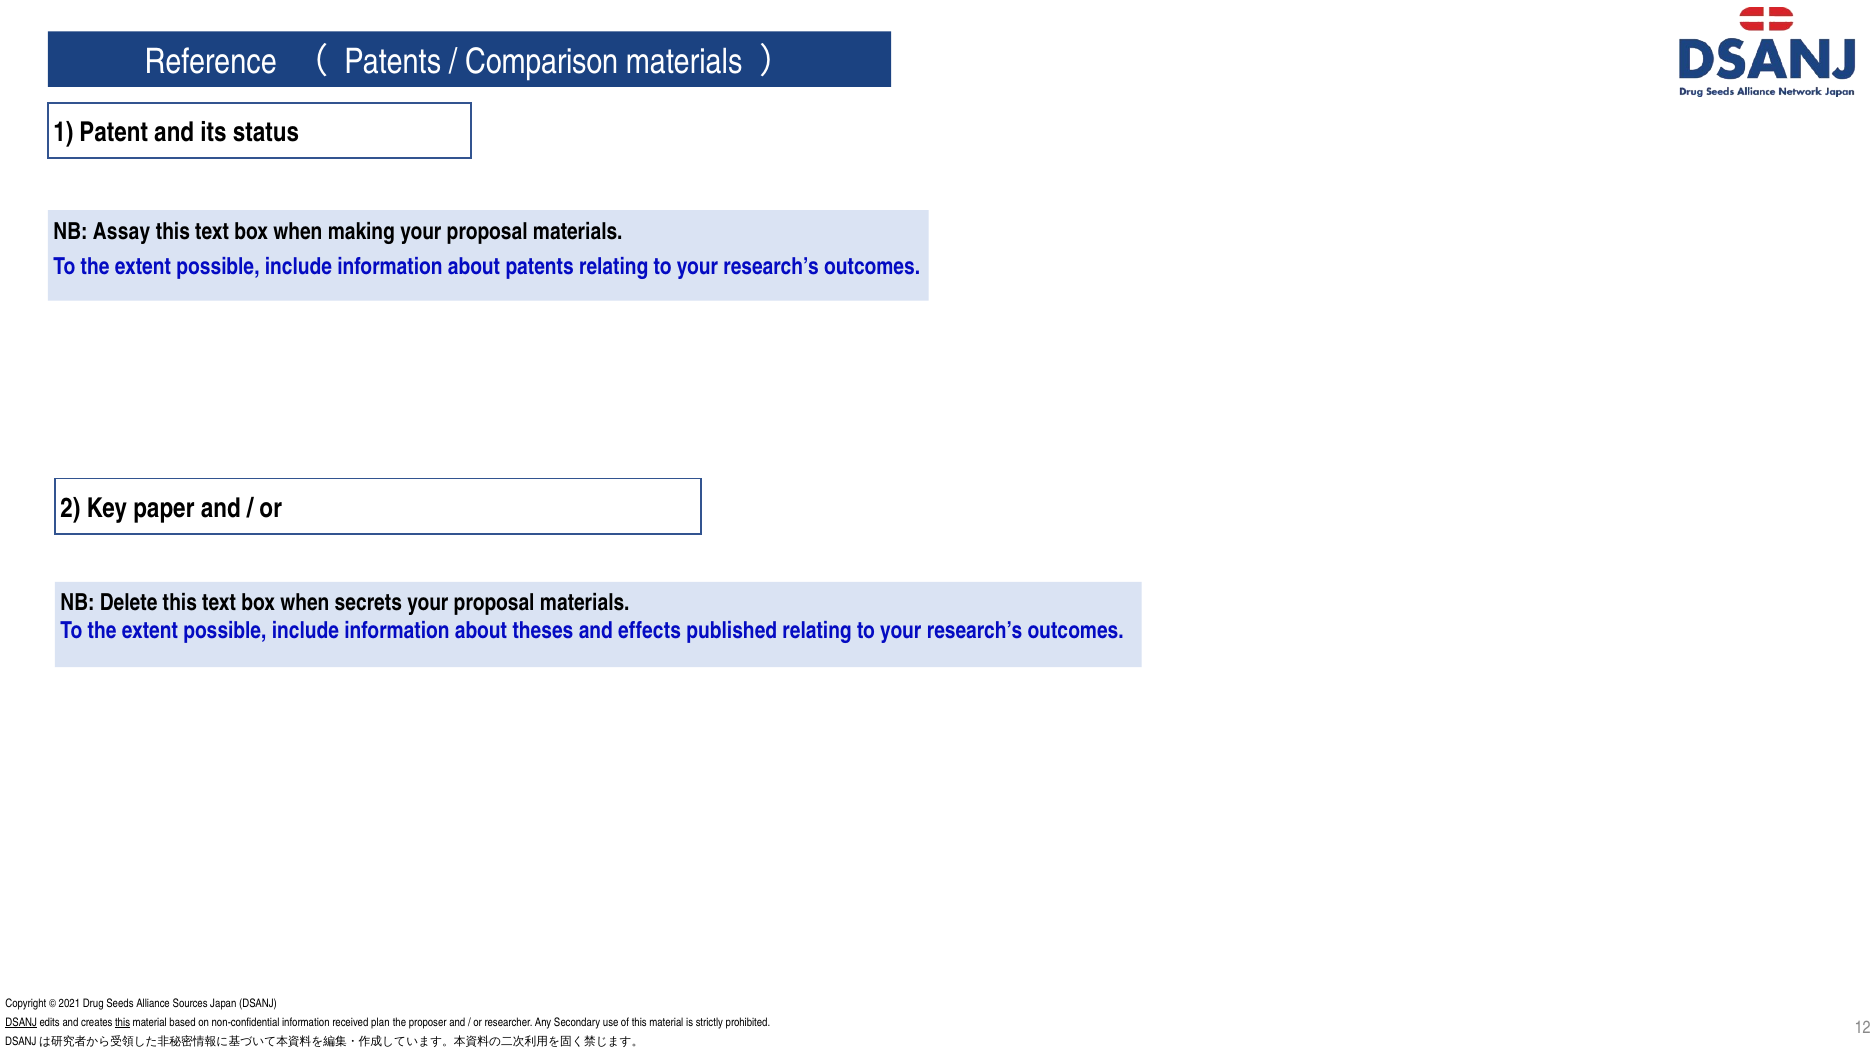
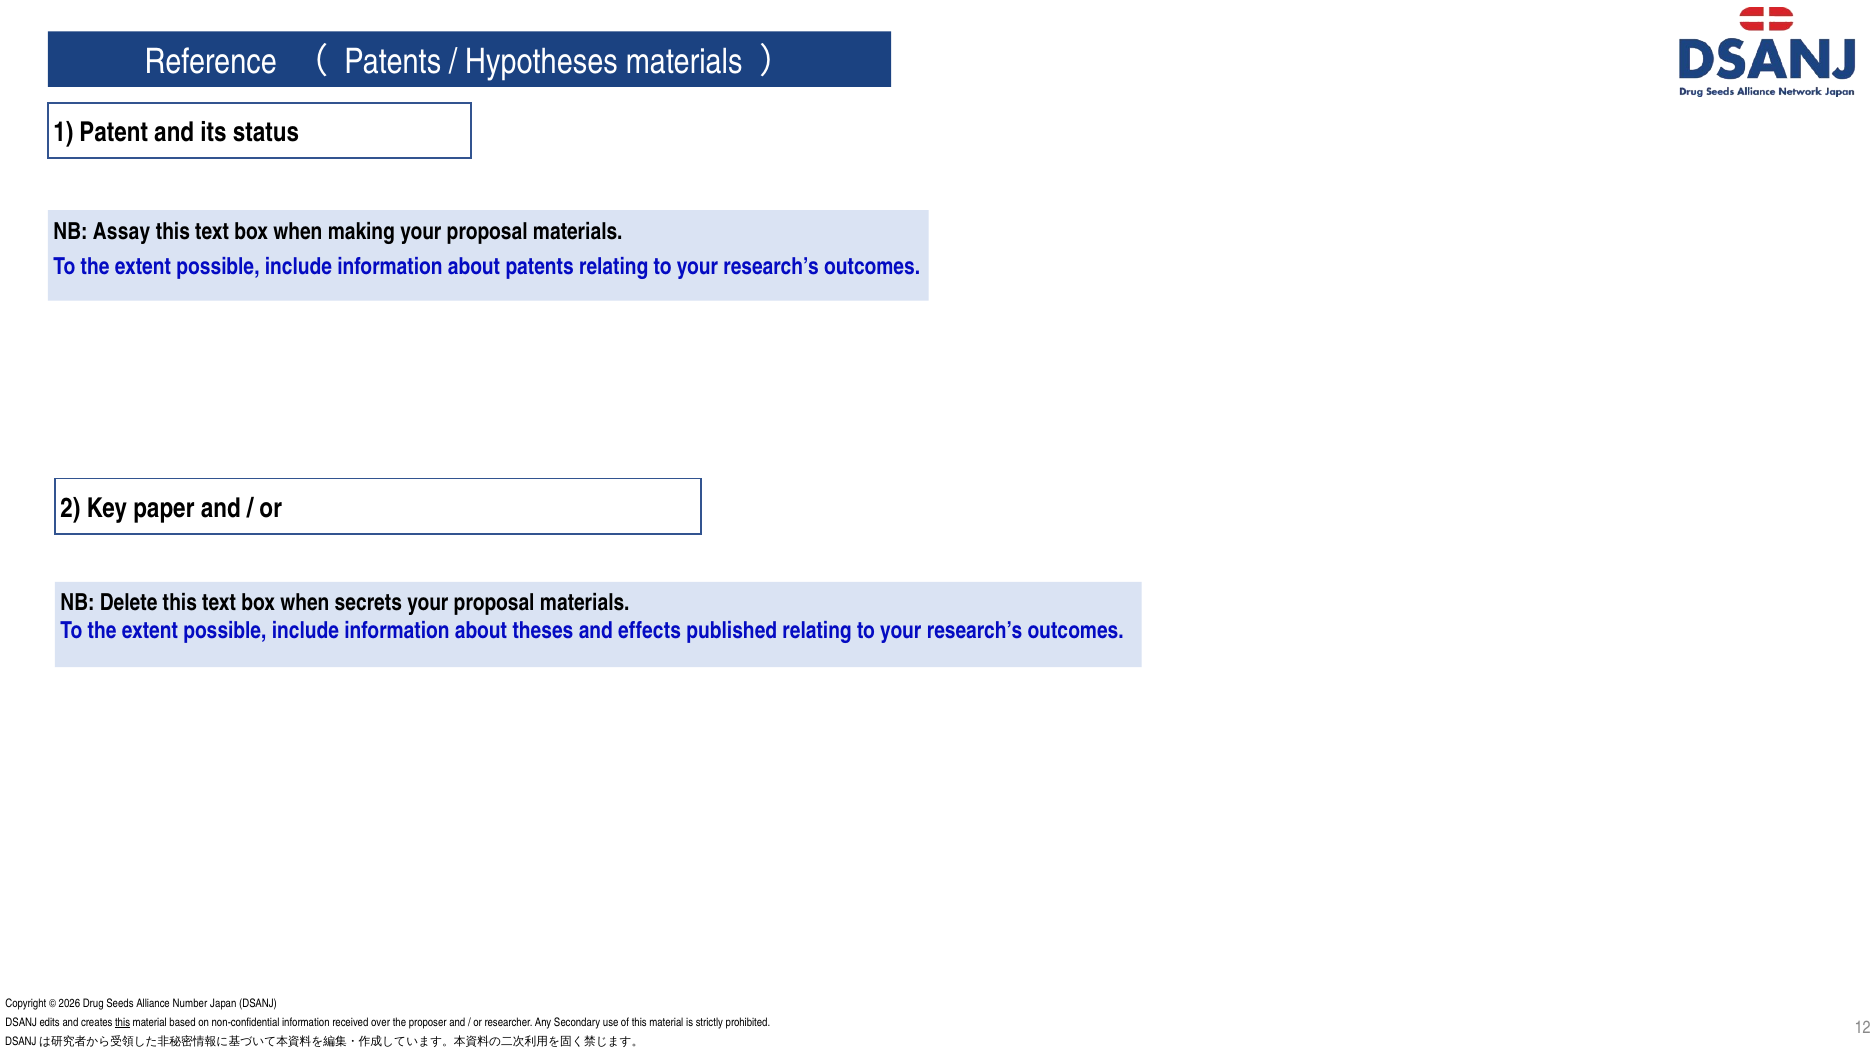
Comparison: Comparison -> Hypotheses (542, 62)
2021: 2021 -> 2026 (69, 1004)
Sources: Sources -> Number (190, 1004)
DSANJ underline: present -> none (21, 1023)
plan: plan -> over (381, 1023)
